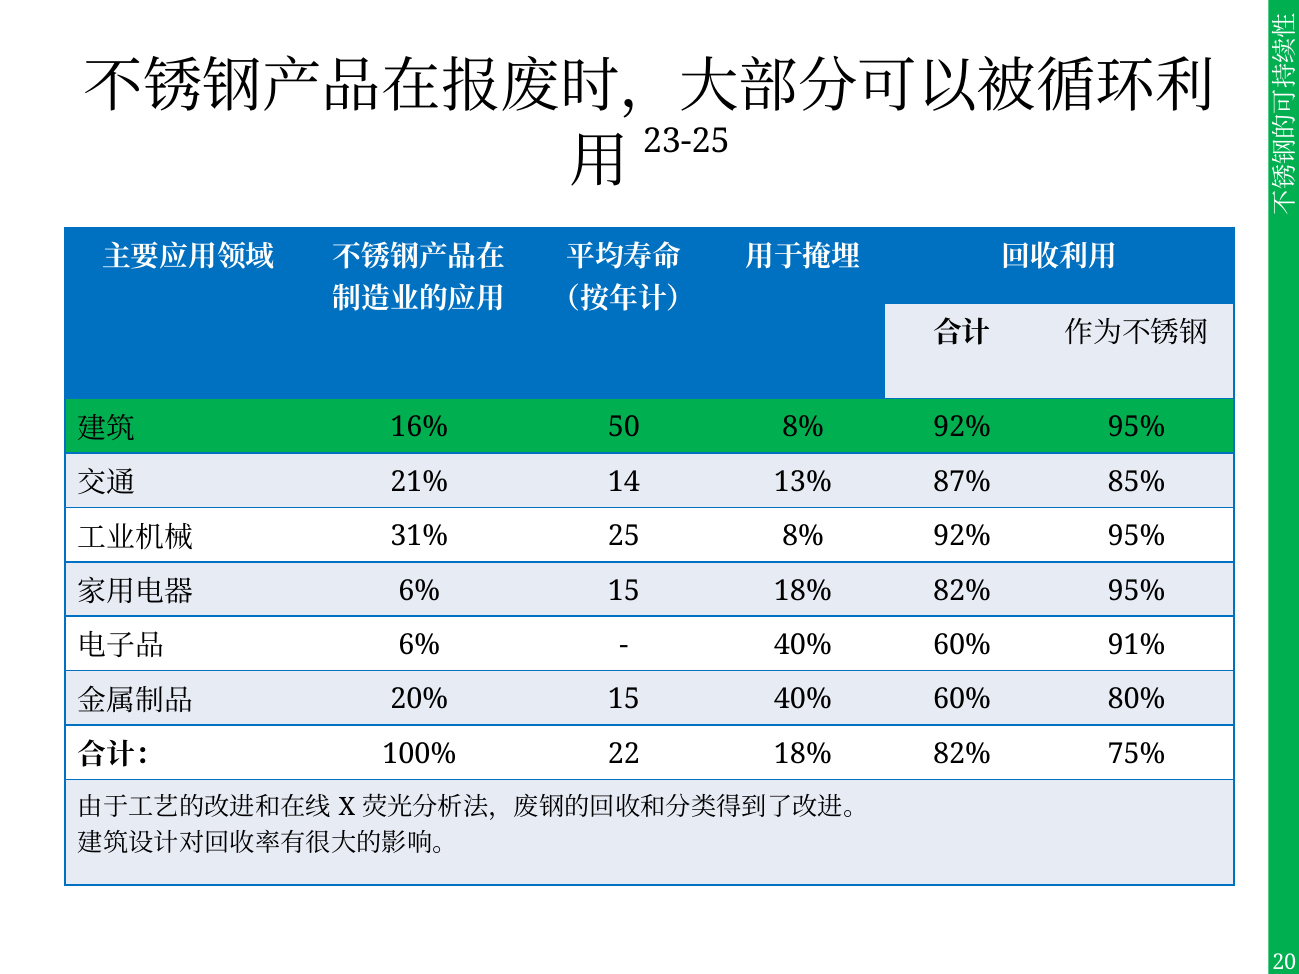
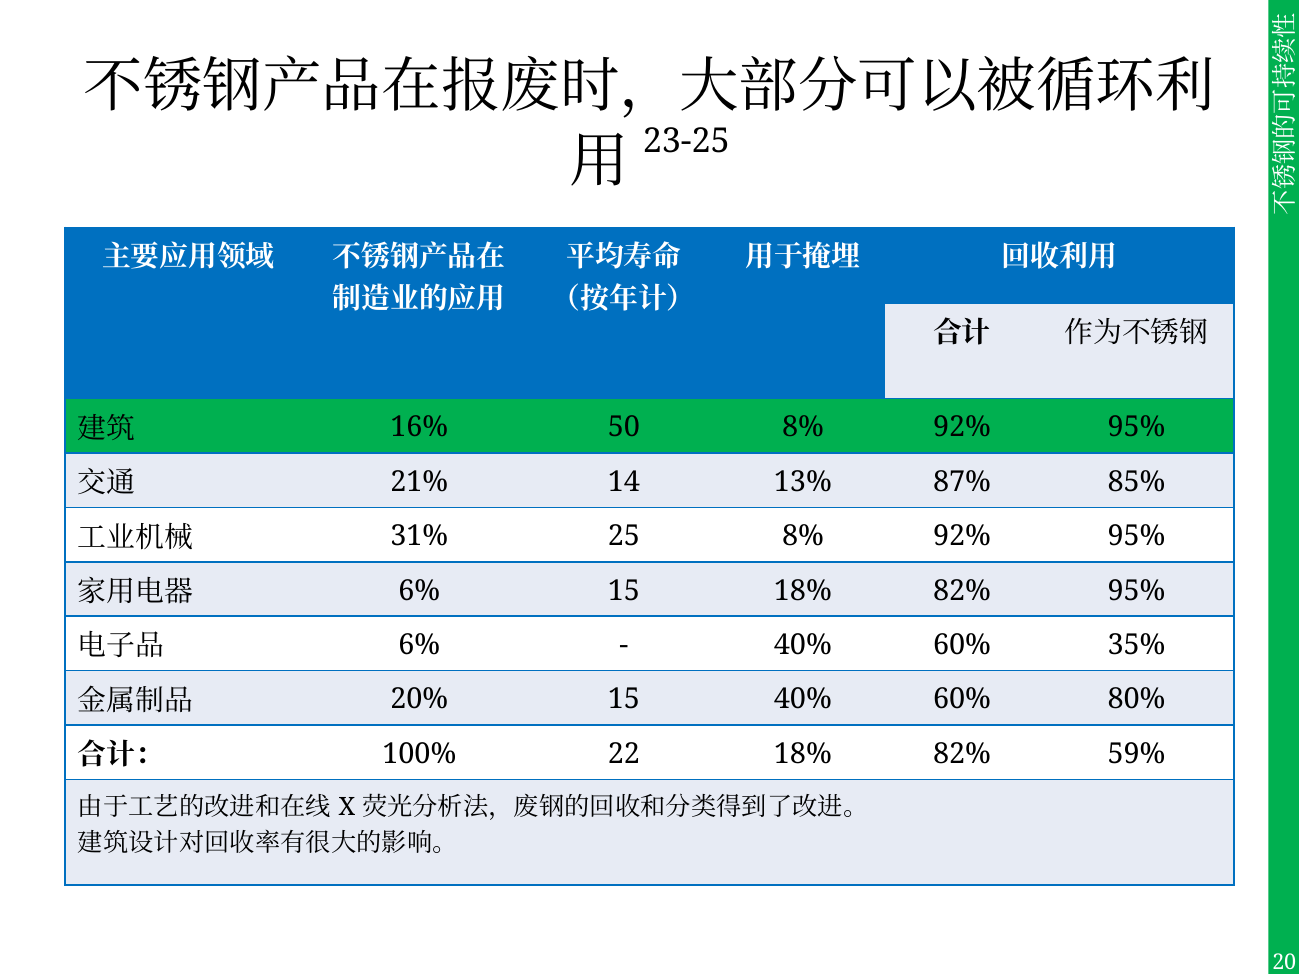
91%: 91% -> 35% (1137, 645)
75%: 75% -> 59% (1137, 754)
